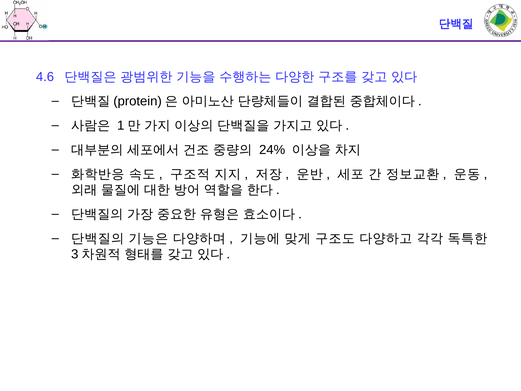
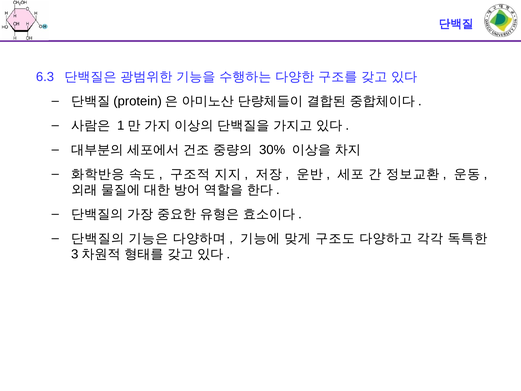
4.6: 4.6 -> 6.3 (45, 77)
24%: 24% -> 30% (272, 150)
